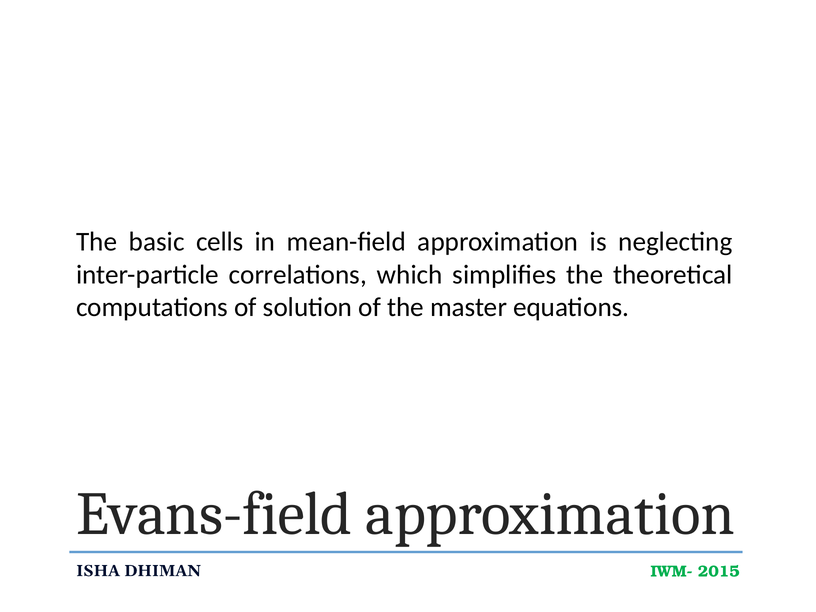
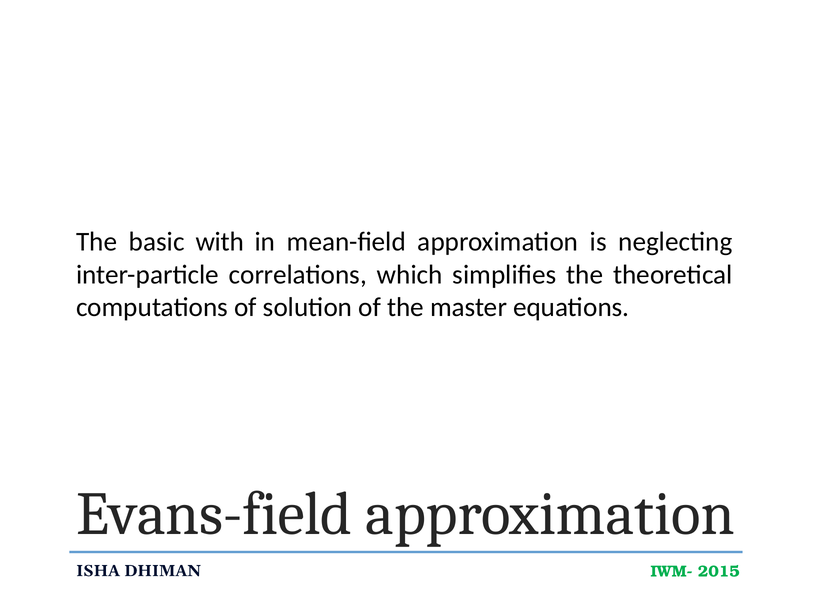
cells: cells -> with (220, 242)
